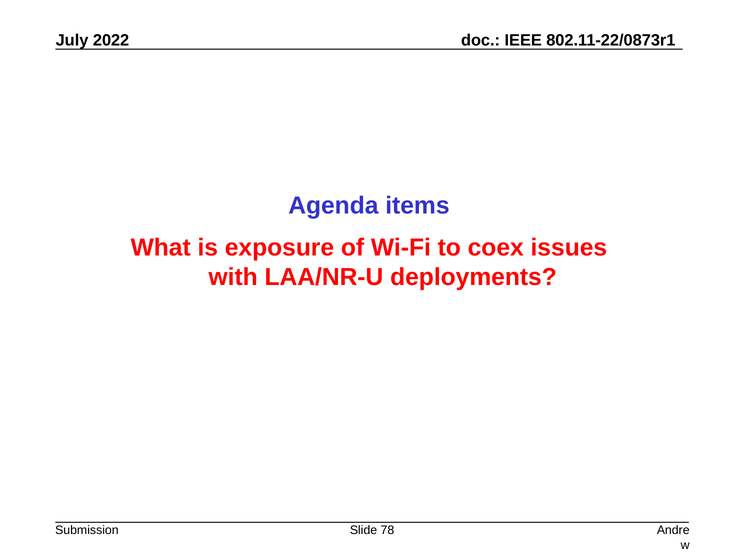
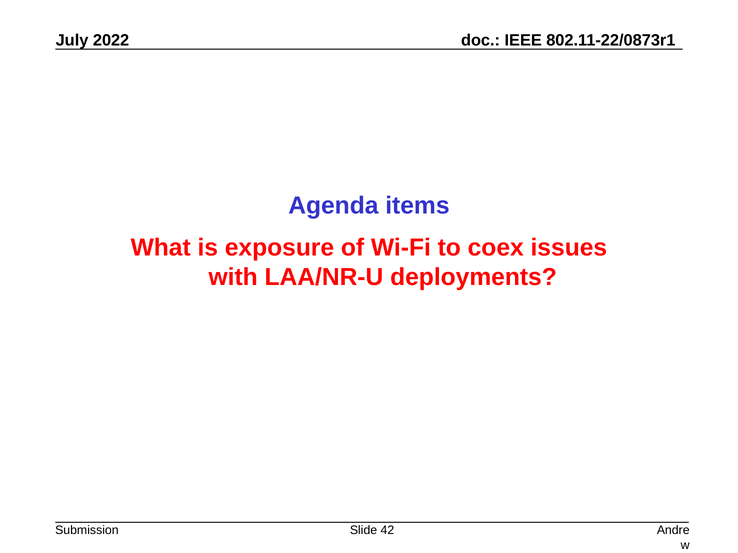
78: 78 -> 42 (387, 531)
